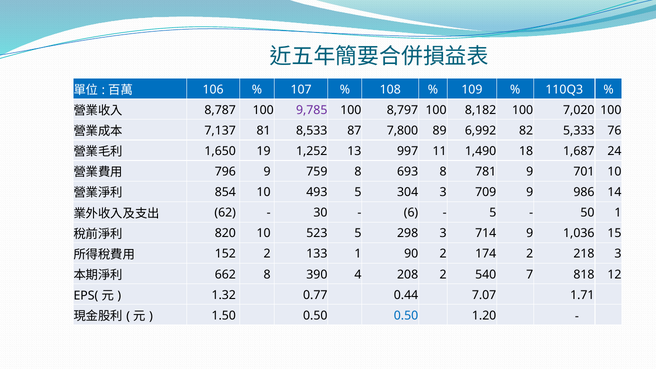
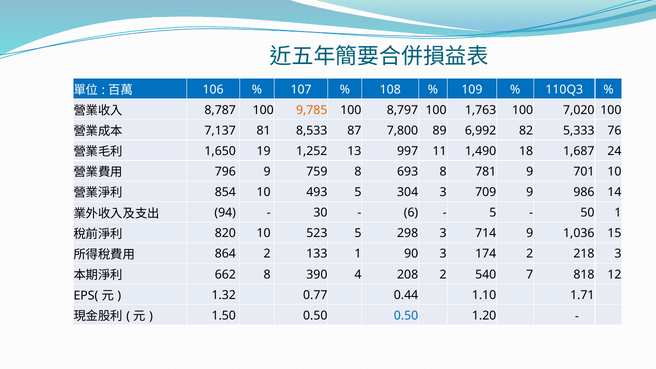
9,785 colour: purple -> orange (312, 110)
8,182: 8,182 -> 1,763 (481, 110)
62: 62 -> 94 (225, 213)
152: 152 -> 864 (225, 254)
90 2: 2 -> 3 (443, 254)
7.07: 7.07 -> 1.10 (484, 295)
